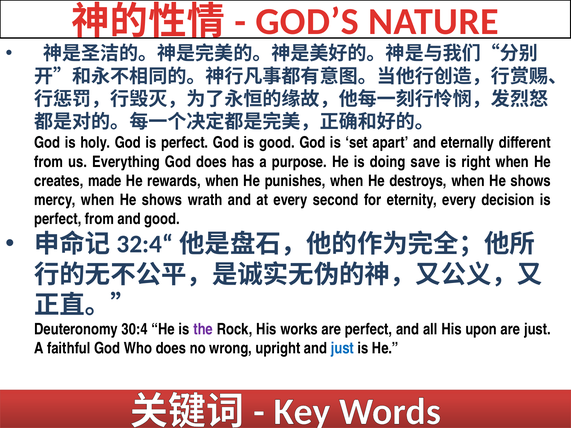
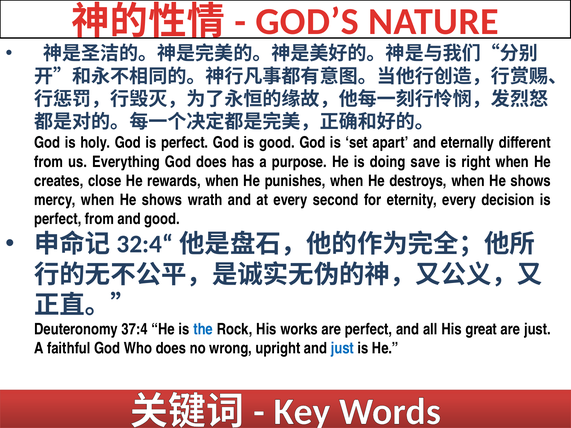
made: made -> close (105, 181)
30:4: 30:4 -> 37:4 (135, 329)
the colour: purple -> blue (203, 329)
upon: upon -> great (481, 329)
